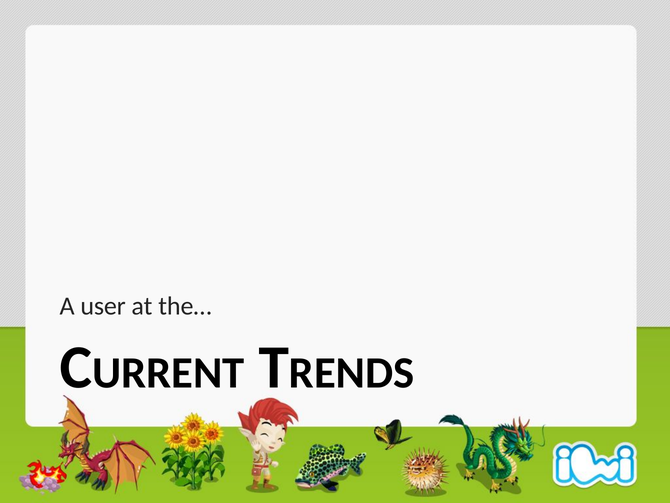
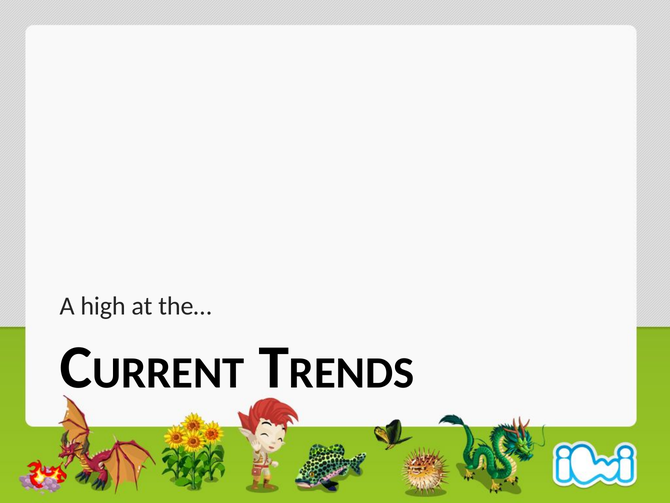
user: user -> high (103, 306)
